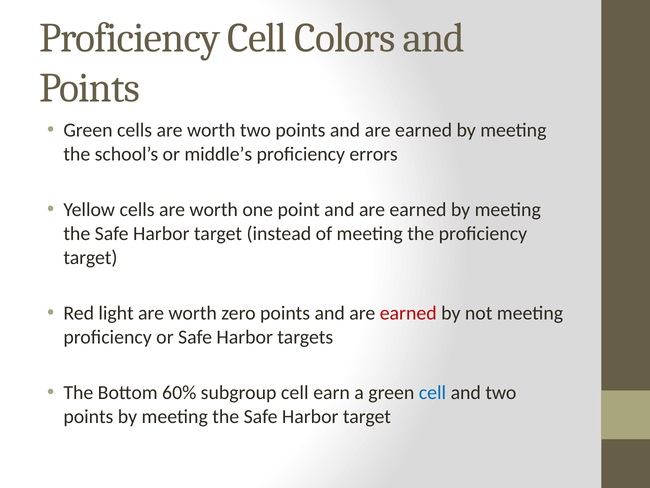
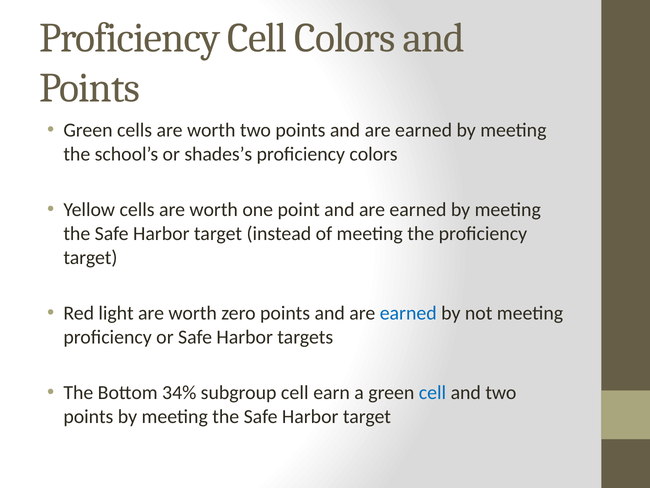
middle’s: middle’s -> shades’s (218, 154)
proficiency errors: errors -> colors (374, 154)
earned colour: red -> blue (408, 313)
60%: 60% -> 34% (179, 392)
